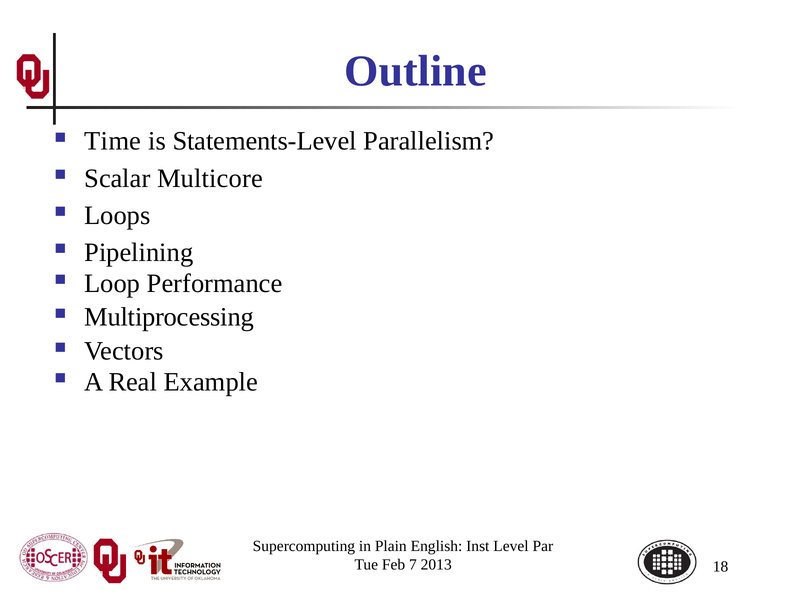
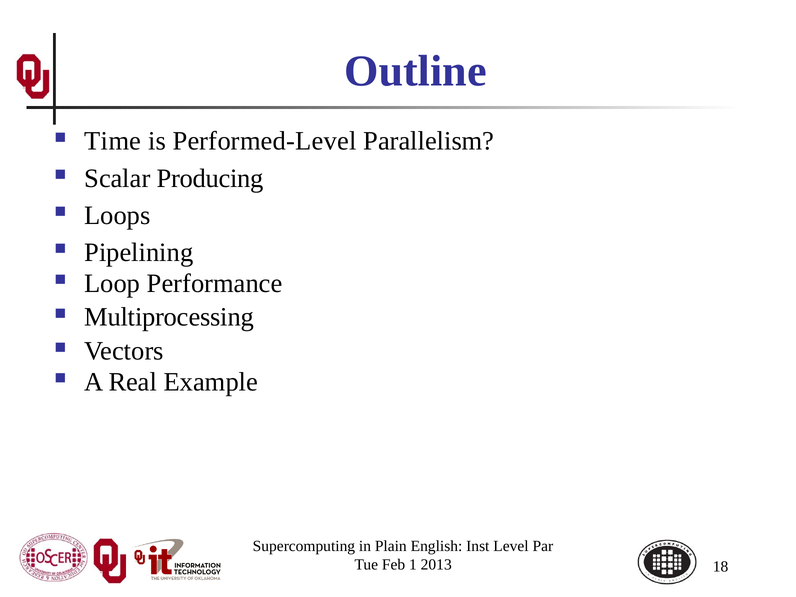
Statements-Level: Statements-Level -> Performed-Level (264, 141)
Multicore: Multicore -> Producing (210, 178)
7: 7 -> 1 (413, 565)
